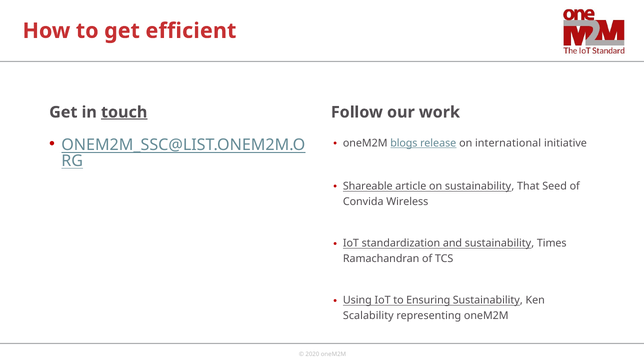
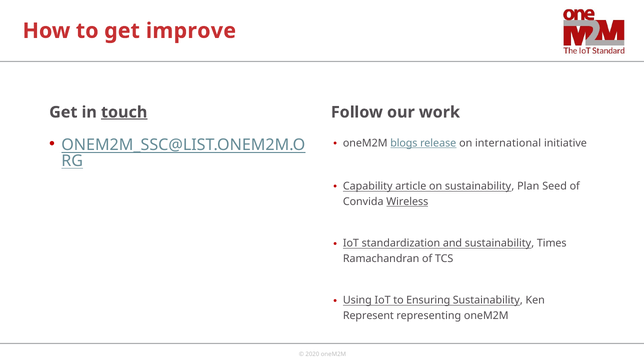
efficient: efficient -> improve (191, 31)
Shareable: Shareable -> Capability (368, 186)
That: That -> Plan (528, 186)
Wireless underline: none -> present (407, 202)
Scalability: Scalability -> Represent (368, 316)
